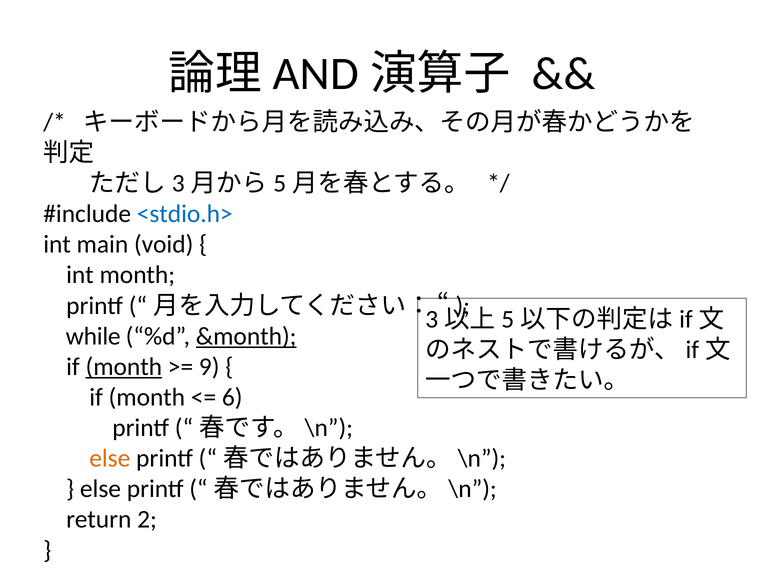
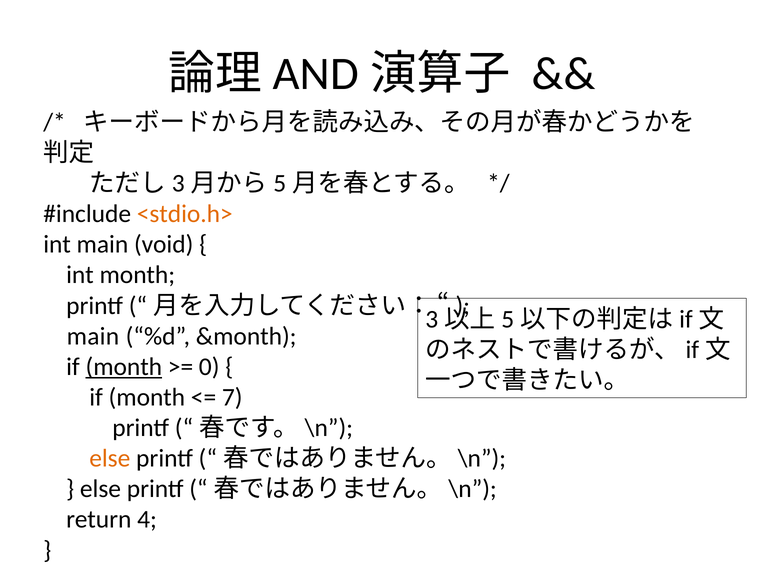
<stdio.h> colour: blue -> orange (185, 214)
while: while -> main (93, 336)
&month underline: present -> none (246, 336)
9: 9 -> 0 (209, 367)
6: 6 -> 7 (232, 397)
2: 2 -> 4 (147, 520)
